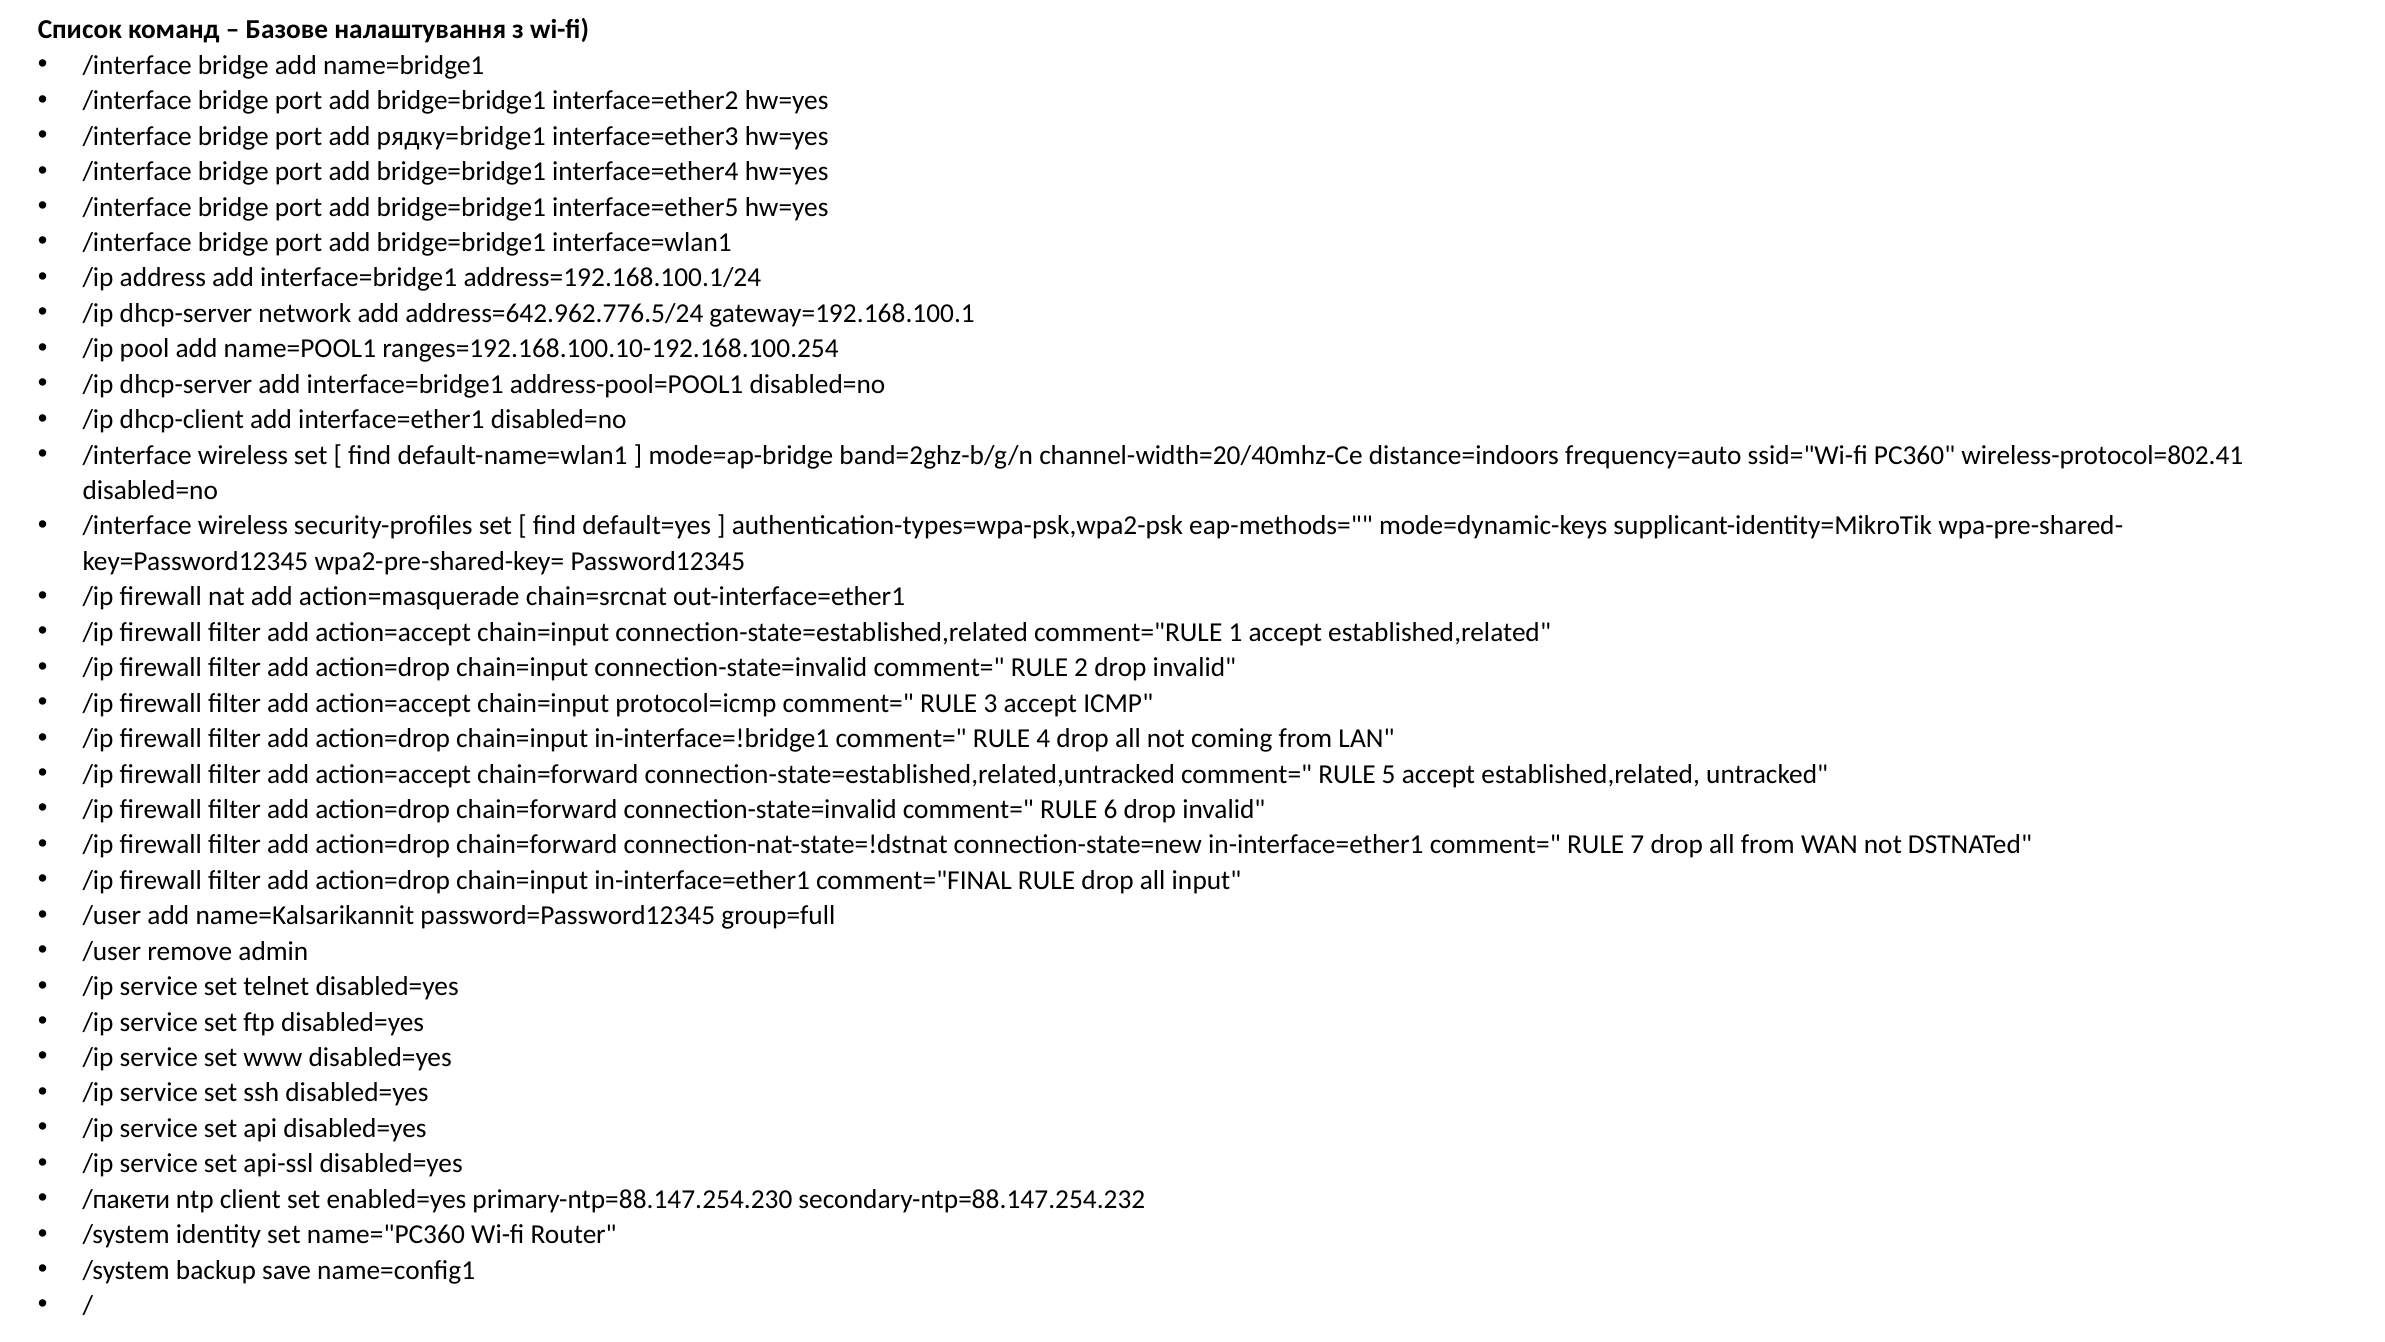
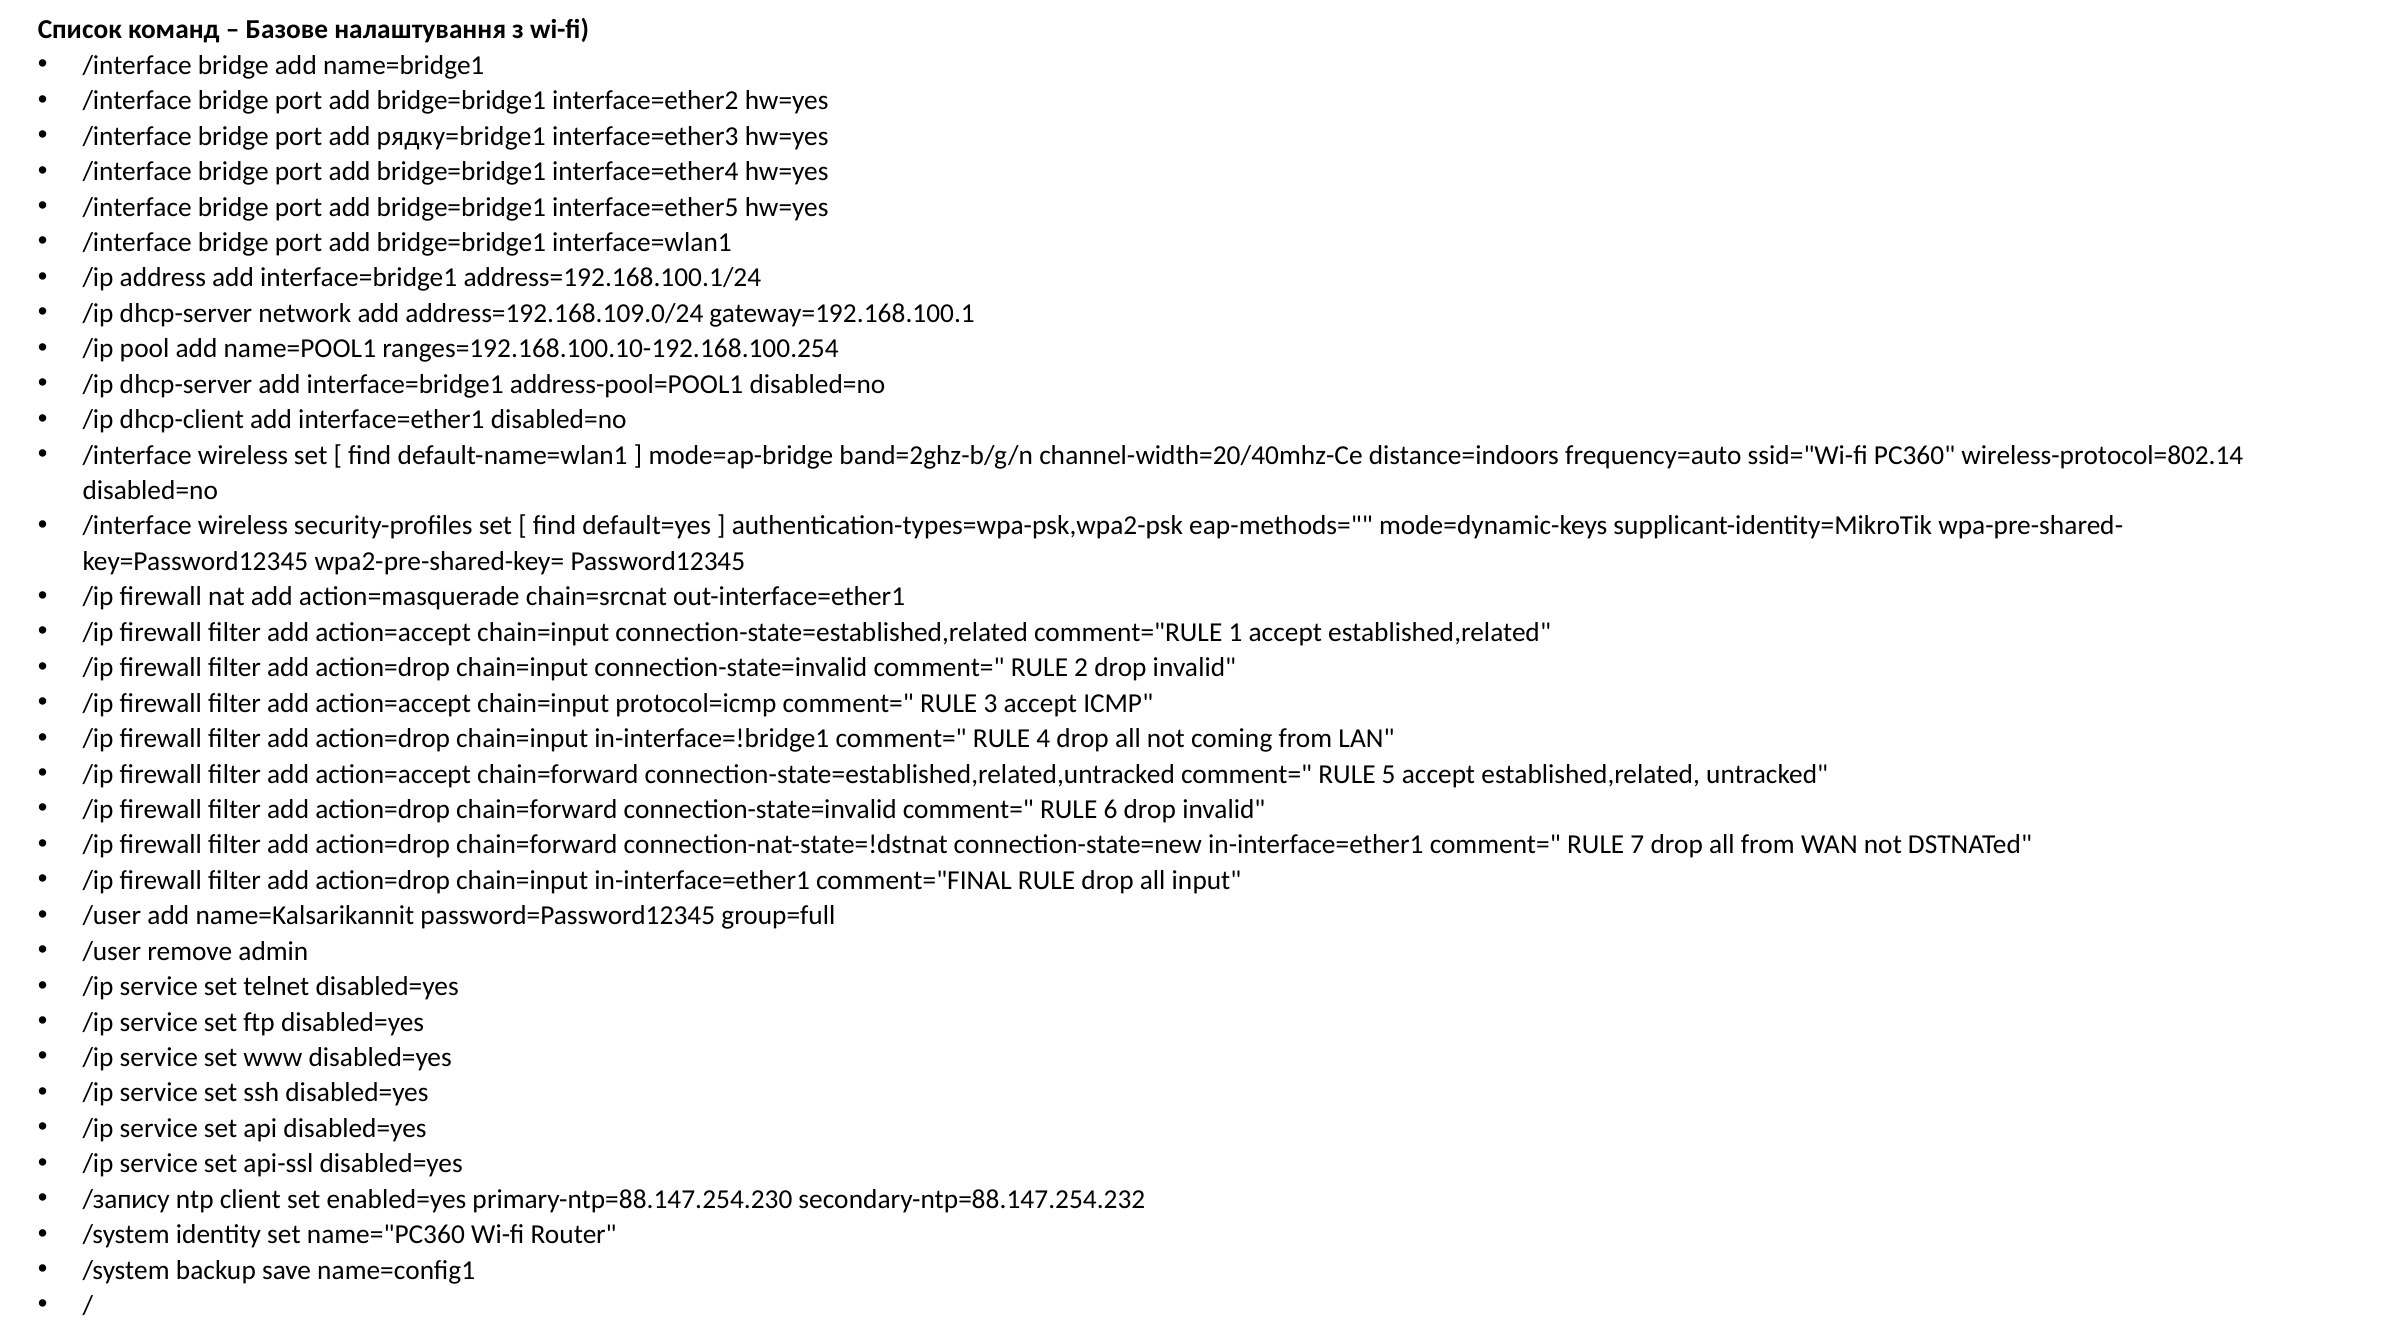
address=642.962.776.5/24: address=642.962.776.5/24 -> address=192.168.109.0/24 (554, 313)
wireless-protocol=802.41: wireless-protocol=802.41 -> wireless-protocol=802.14 (2102, 455)
/пакети: /пакети -> /запису (126, 1199)
